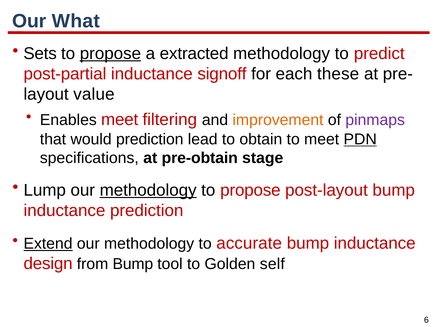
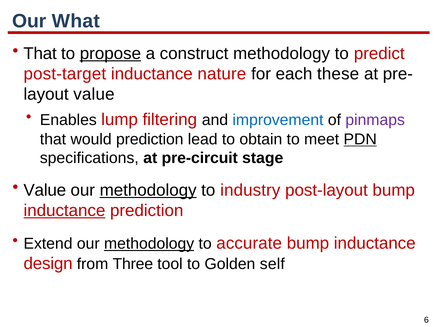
Sets: Sets -> That (40, 54)
extracted: extracted -> construct (194, 54)
post-partial: post-partial -> post-target (65, 74)
signoff: signoff -> nature (222, 74)
Enables meet: meet -> lump (120, 120)
improvement colour: orange -> blue (278, 120)
pre-obtain: pre-obtain -> pre-circuit (200, 158)
Lump: Lump -> Value (45, 190)
propose: propose -> industry (250, 190)
inductance underline: none -> present (64, 210)
Extend underline: present -> none (48, 244)
methodology underline: none -> present (149, 244)
from Bump: Bump -> Three (133, 264)
